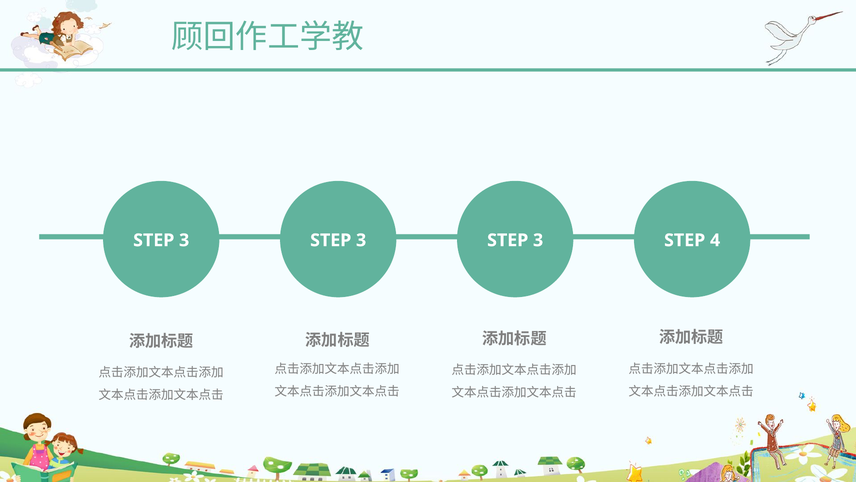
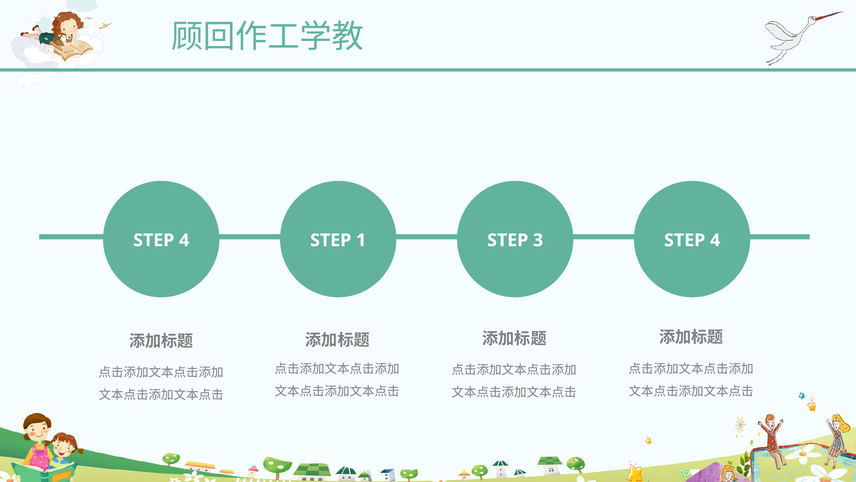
3: 3 -> 4 (184, 240)
3: 3 -> 1 (361, 240)
